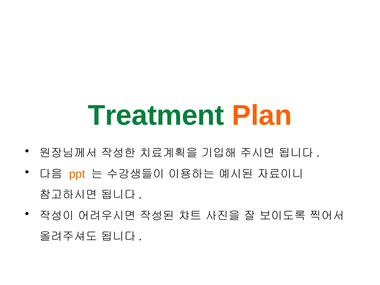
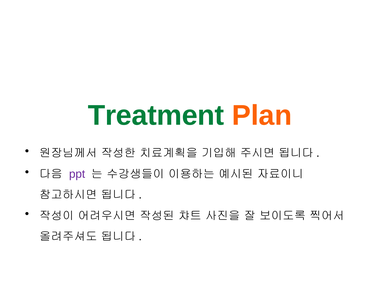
ppt colour: orange -> purple (77, 174)
